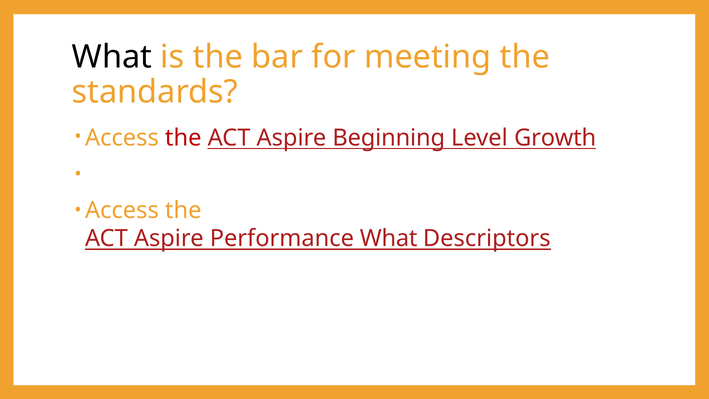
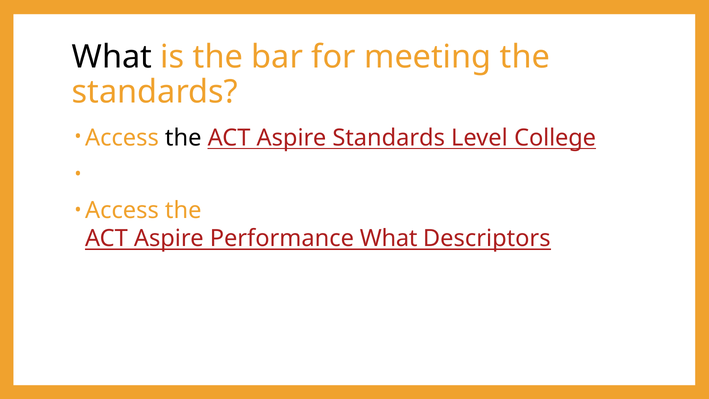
the colour: red -> black (183, 138)
Aspire Beginning: Beginning -> Standards (389, 138)
Growth: Growth -> College (555, 138)
